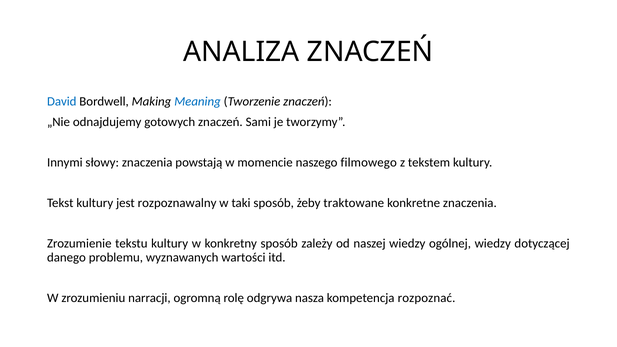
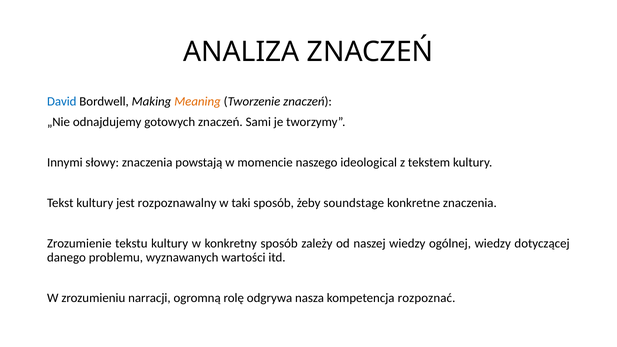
Meaning colour: blue -> orange (198, 102)
filmowego: filmowego -> ideological (369, 163)
traktowane: traktowane -> soundstage (354, 203)
